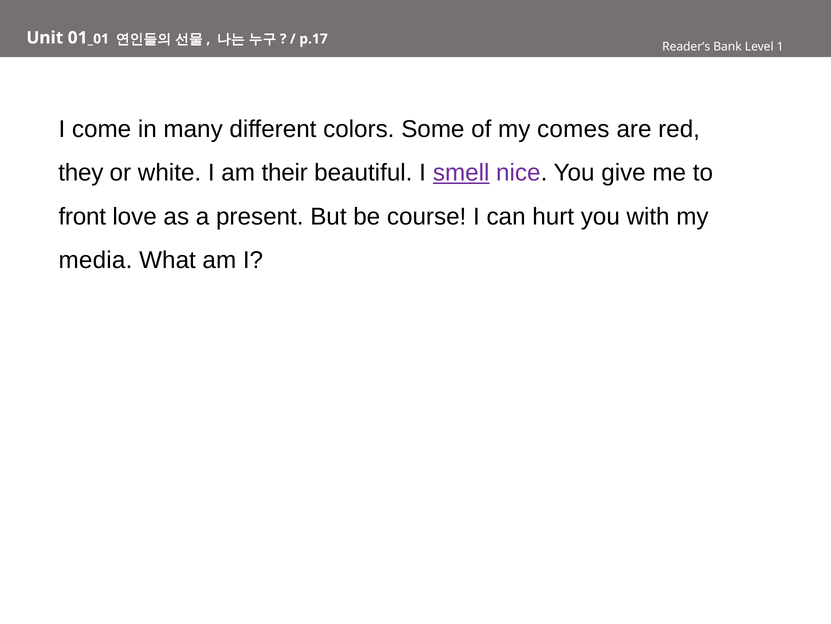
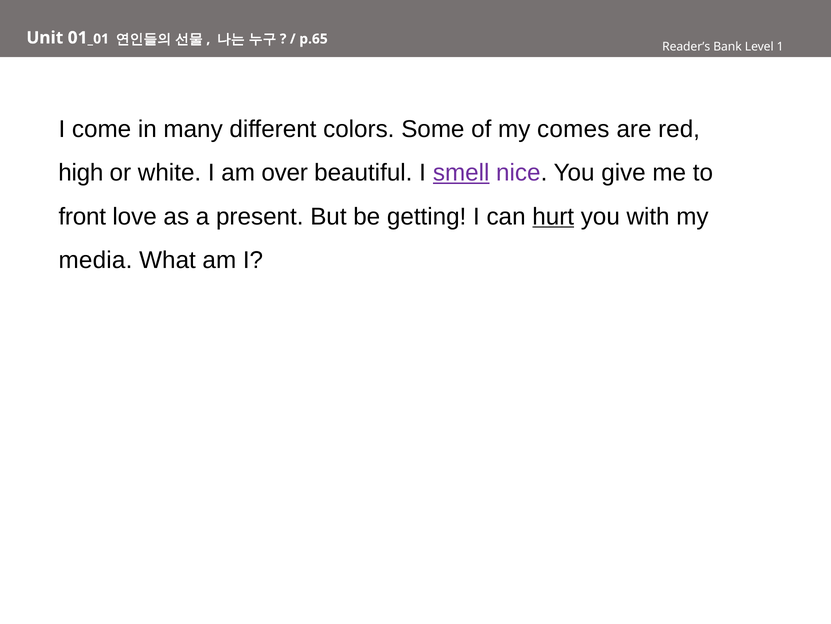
p.17: p.17 -> p.65 (314, 39)
they: they -> high (81, 173)
their: their -> over (285, 173)
course: course -> getting (427, 216)
hurt underline: none -> present (553, 216)
